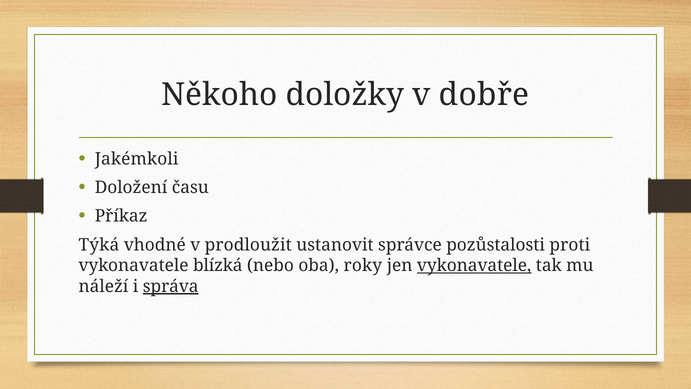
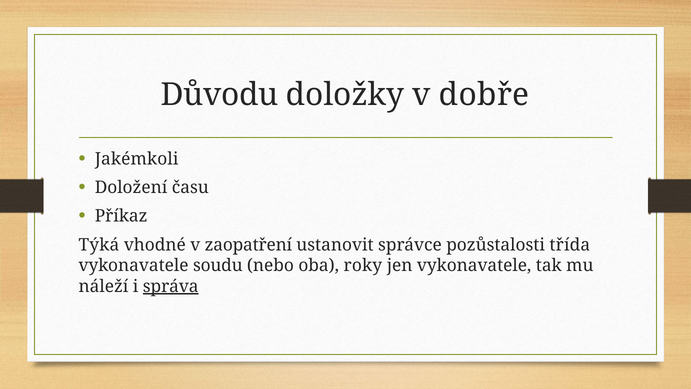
Někoho: Někoho -> Důvodu (219, 95)
prodloužit: prodloužit -> zaopatření (248, 245)
proti: proti -> třída (570, 245)
blízká: blízká -> soudu (218, 265)
vykonavatele underline: present -> none (474, 265)
